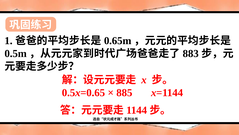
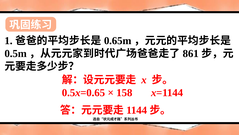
883: 883 -> 861 (191, 53)
885: 885 -> 158 (124, 92)
